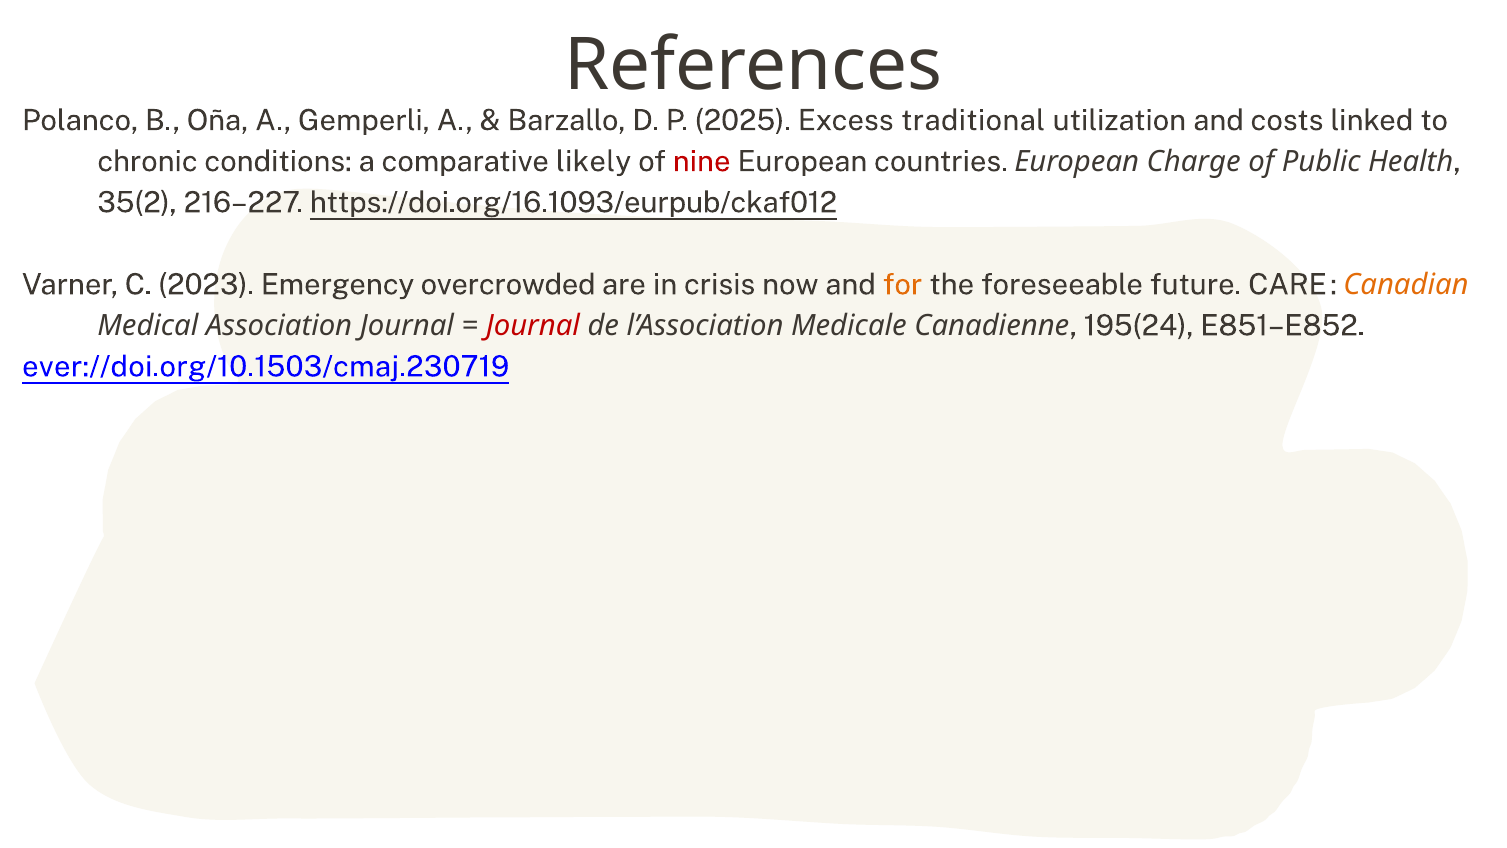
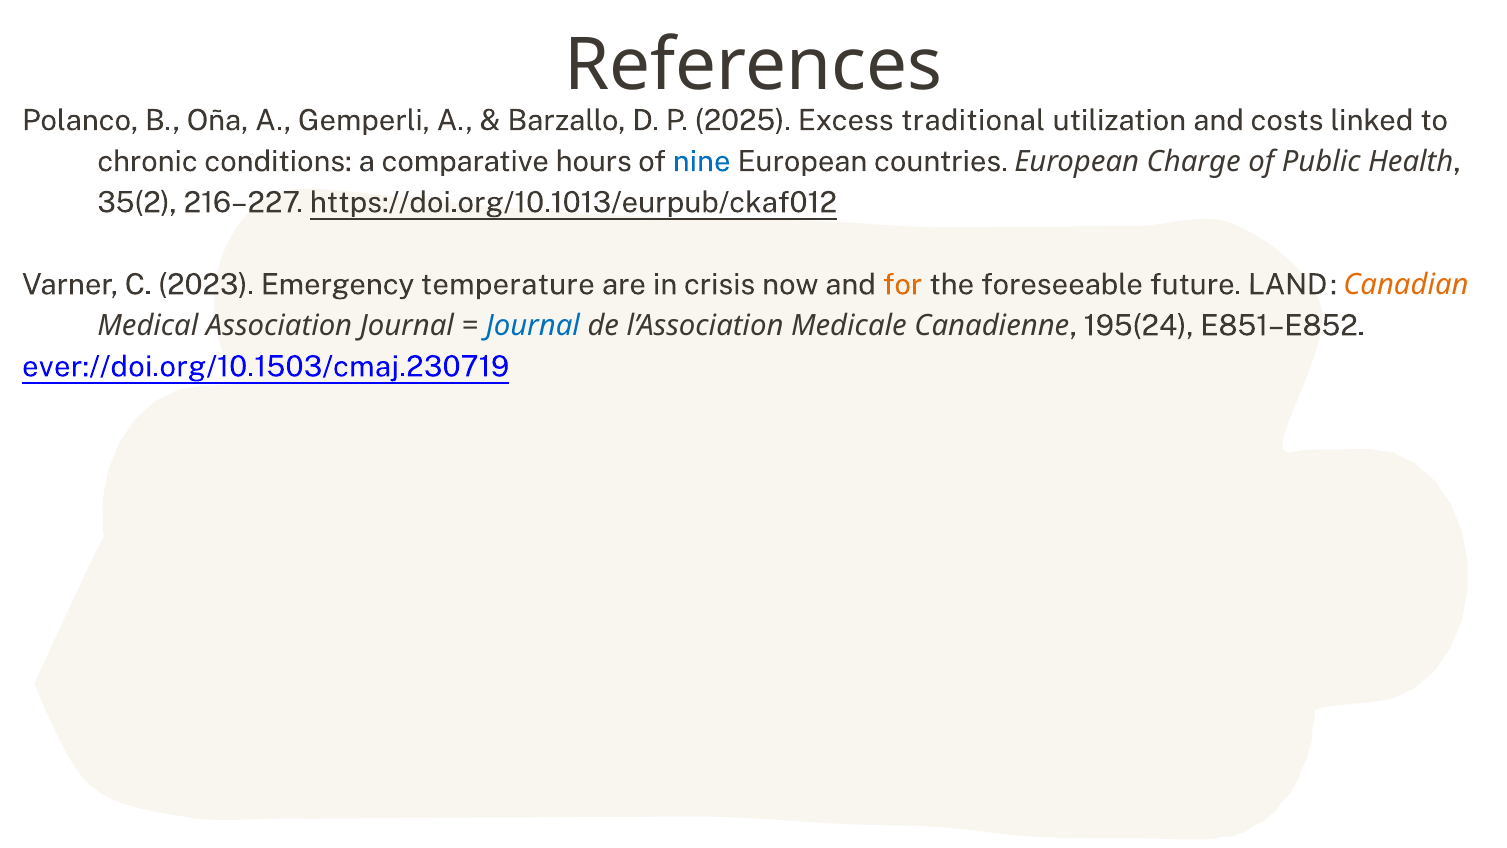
likely: likely -> hours (594, 161)
nine colour: red -> blue (702, 161)
https://doi.org/16.1093/eurpub/ckaf012: https://doi.org/16.1093/eurpub/ckaf012 -> https://doi.org/10.1013/eurpub/ckaf012 (573, 203)
overcrowded: overcrowded -> temperature (508, 285)
CARE: CARE -> LAND (1288, 285)
Journal colour: red -> blue (533, 326)
